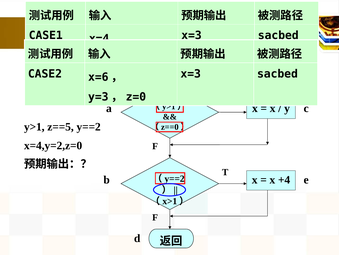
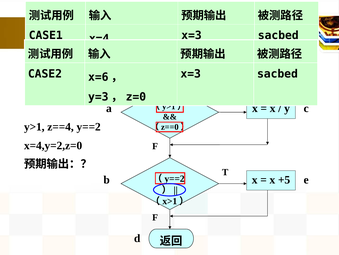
z==5: z==5 -> z==4 (61, 127)
+4: +4 -> +5 (284, 179)
